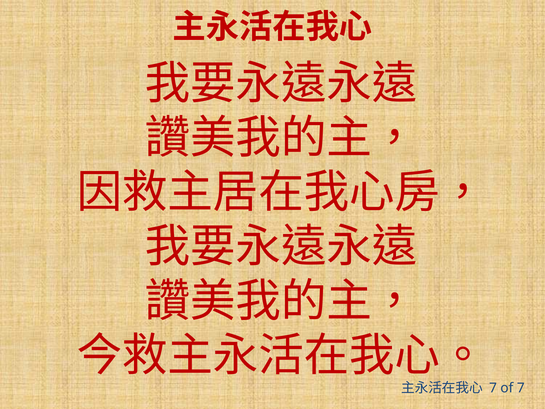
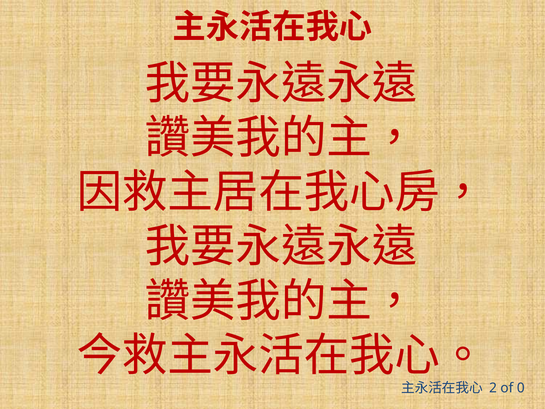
7: 7 -> 2 (493, 388)
of 7: 7 -> 0 (521, 388)
